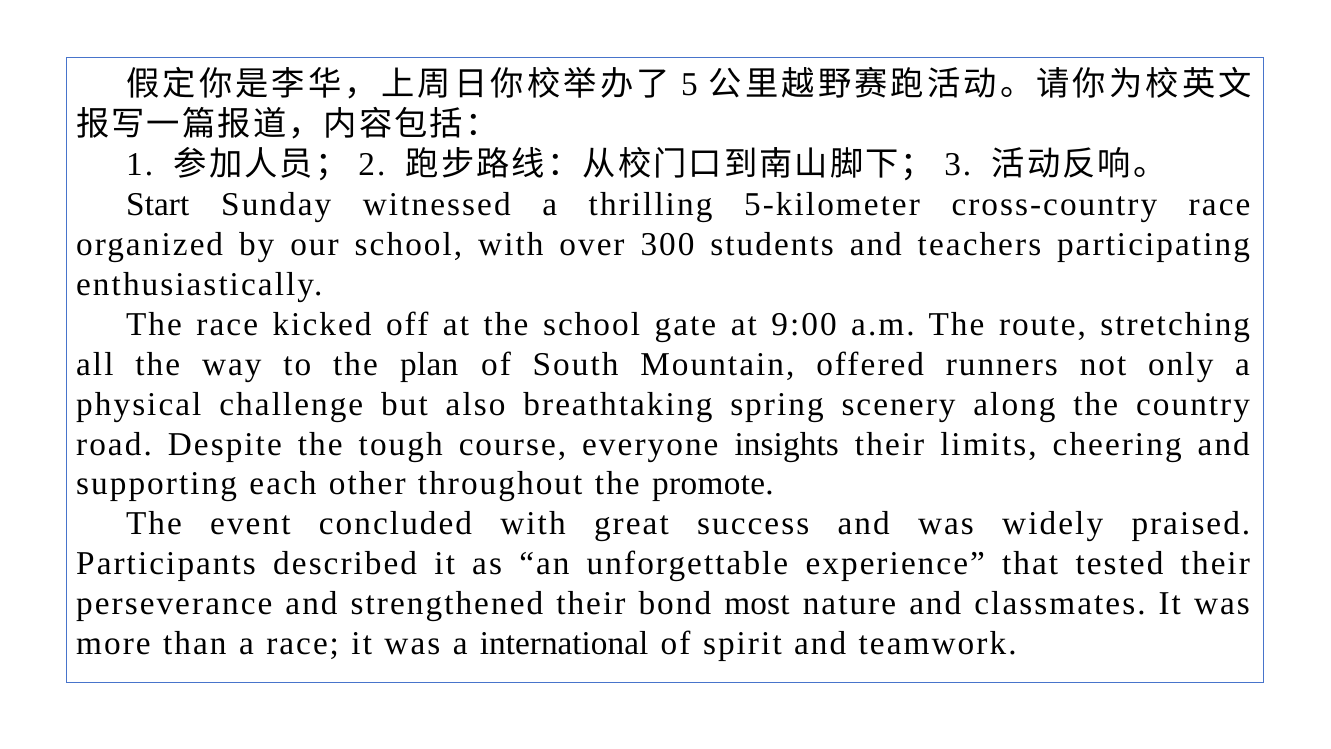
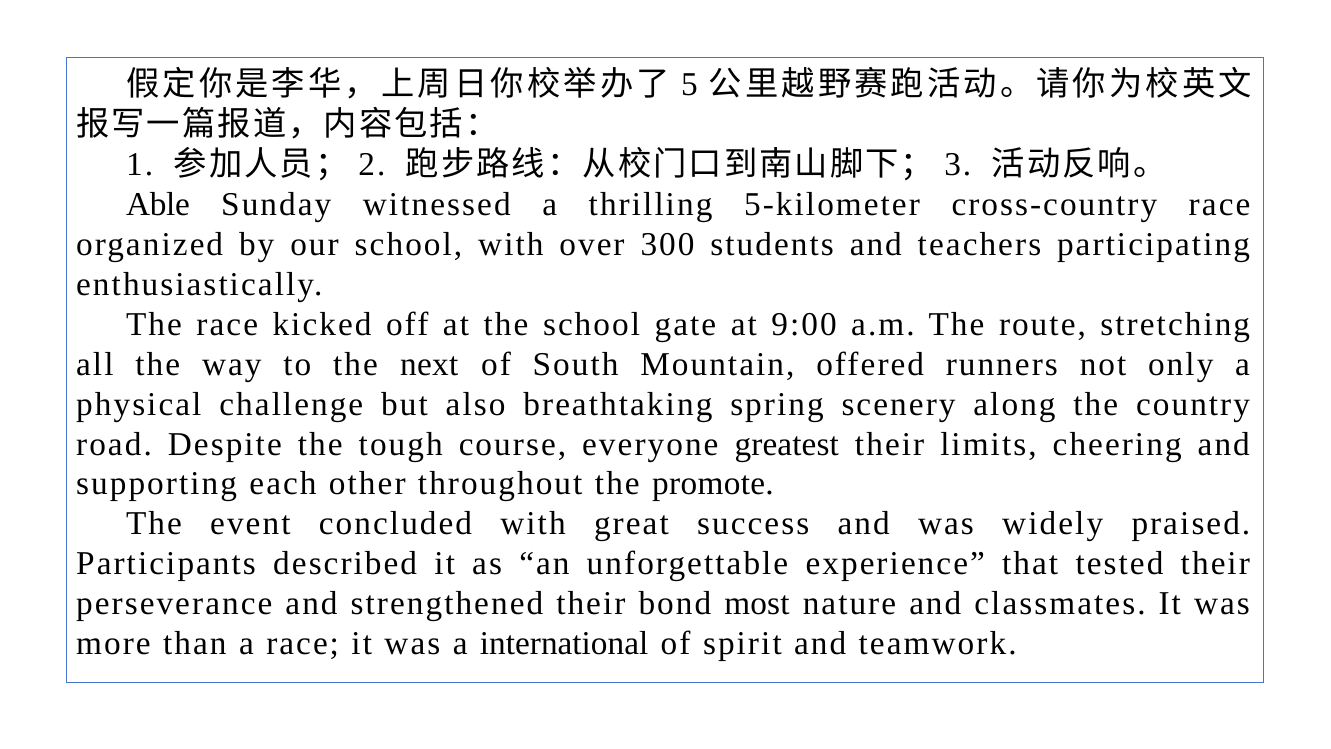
Start: Start -> Able (158, 204)
plan: plan -> next (429, 364)
insights: insights -> greatest (787, 444)
